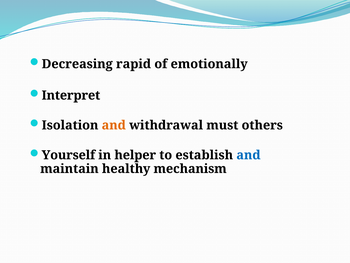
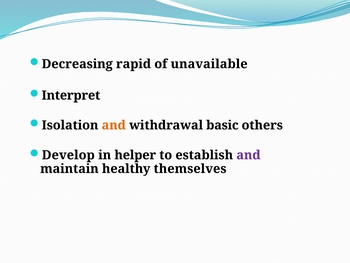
emotionally: emotionally -> unavailable (209, 64)
must: must -> basic (222, 125)
Yourself: Yourself -> Develop (68, 155)
and colour: blue -> purple (248, 155)
mechanism: mechanism -> themselves (190, 168)
